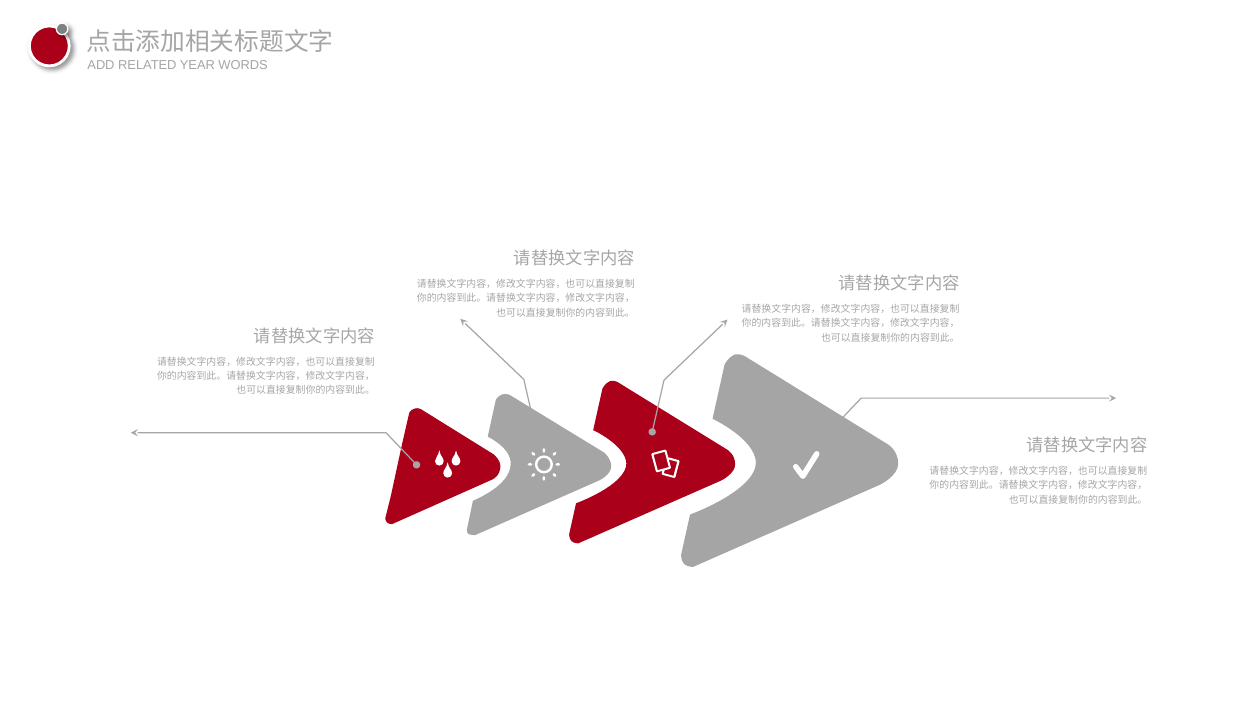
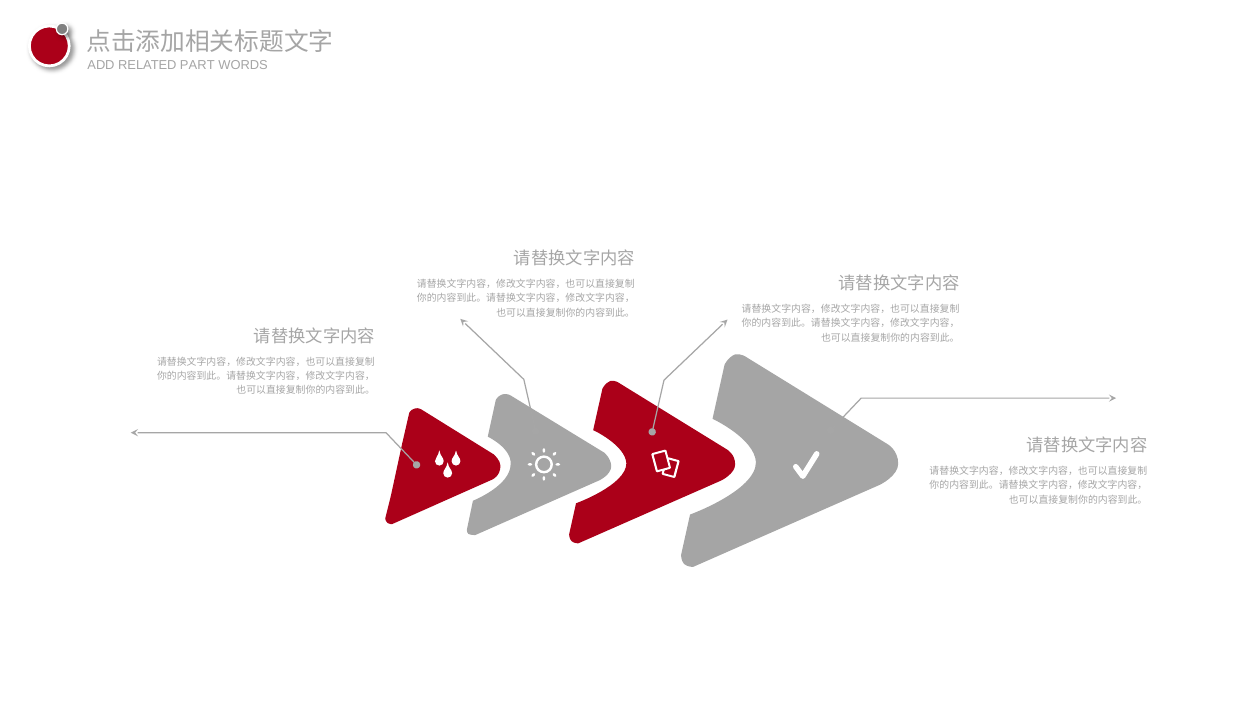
YEAR: YEAR -> PART (197, 66)
